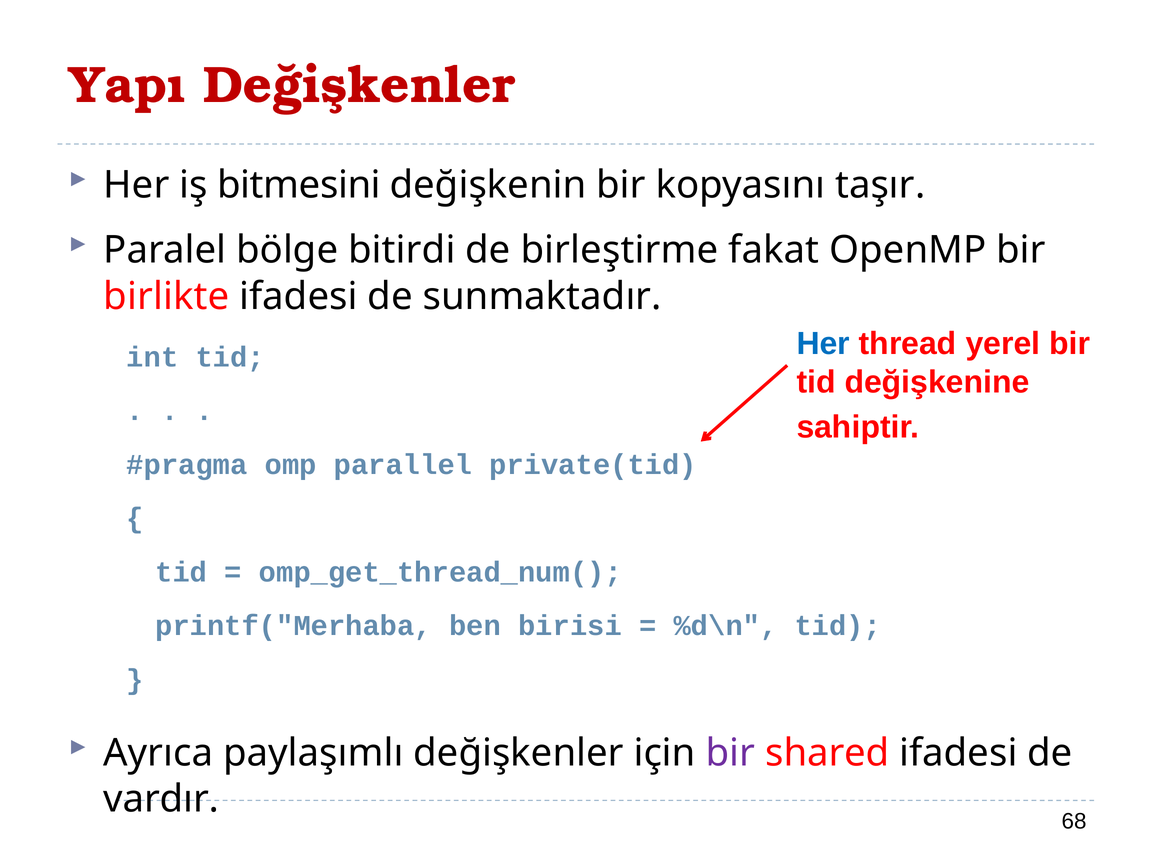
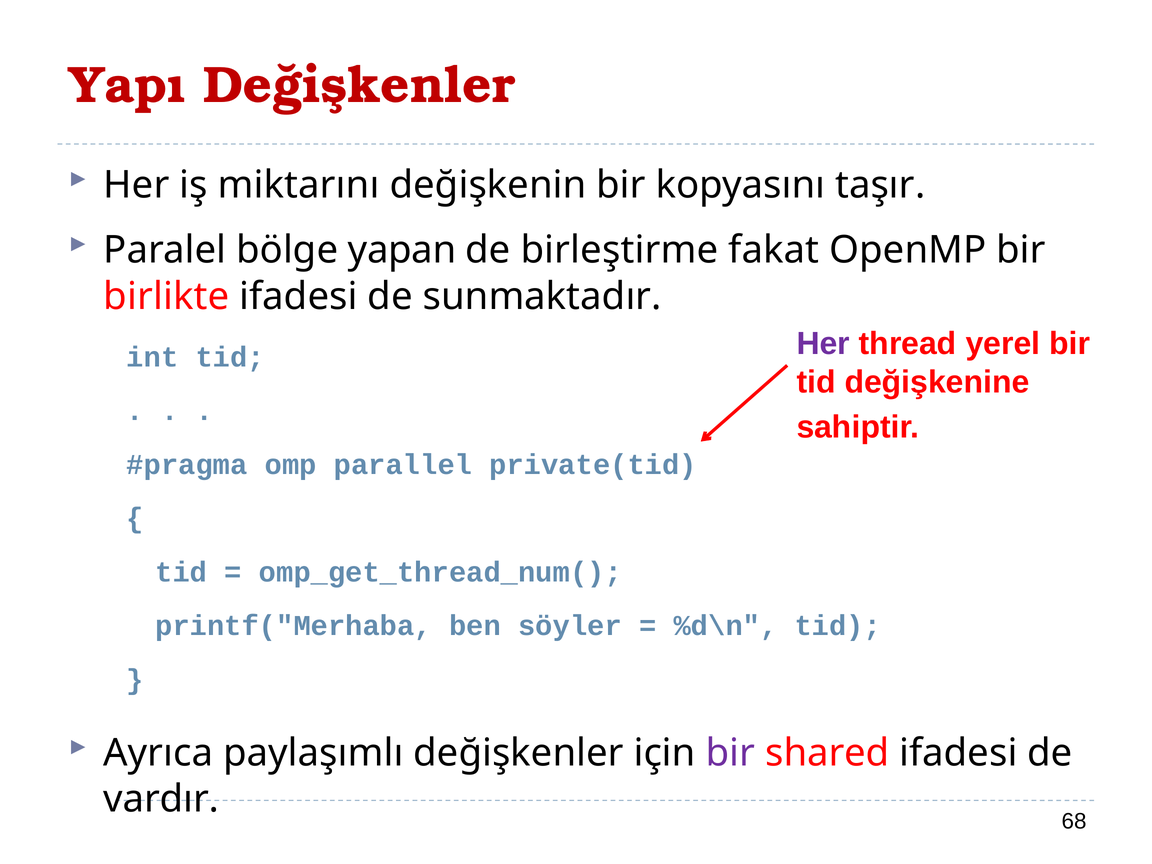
bitmesini: bitmesini -> miktarını (299, 185)
bitirdi: bitirdi -> yapan (402, 250)
Her colour: blue -> purple (823, 344)
birisi: birisi -> söyler (570, 626)
